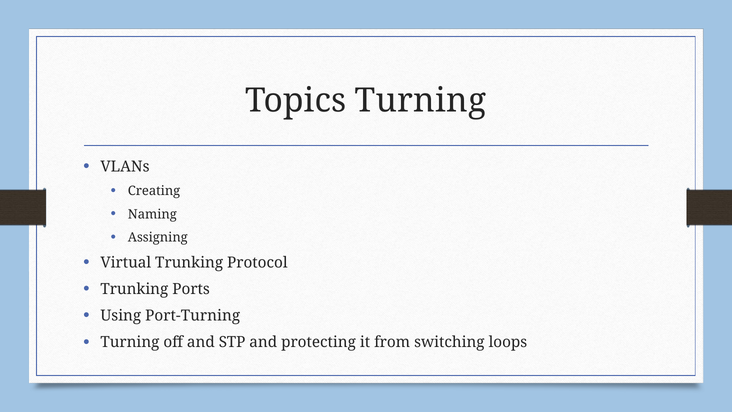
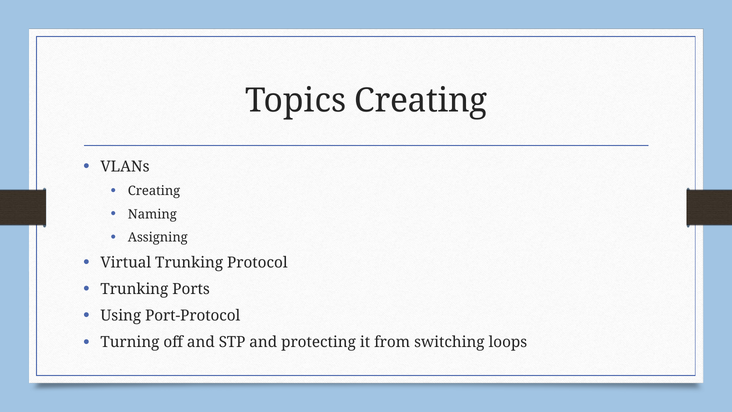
Topics Turning: Turning -> Creating (421, 100)
Port-Turning: Port-Turning -> Port-Protocol (193, 316)
